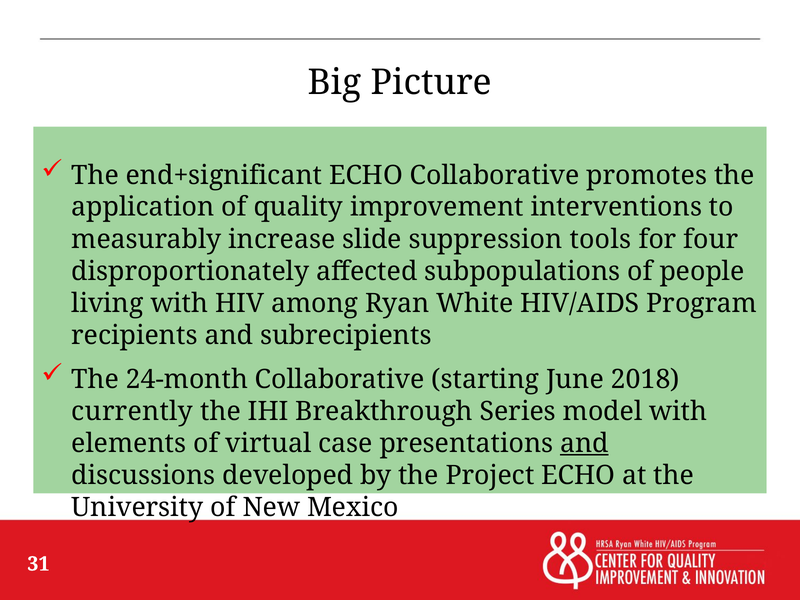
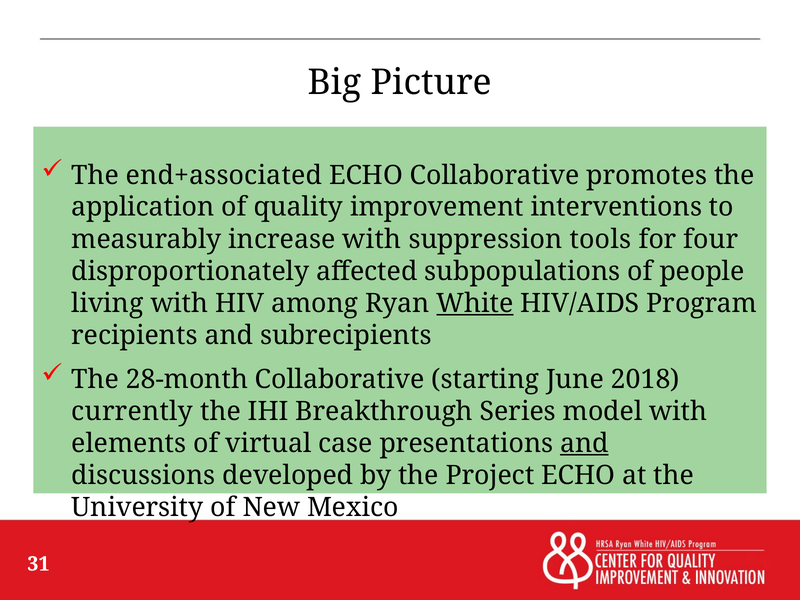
end+significant: end+significant -> end+associated (224, 175)
increase slide: slide -> with (372, 239)
White underline: none -> present (475, 303)
24-month: 24-month -> 28-month (187, 379)
